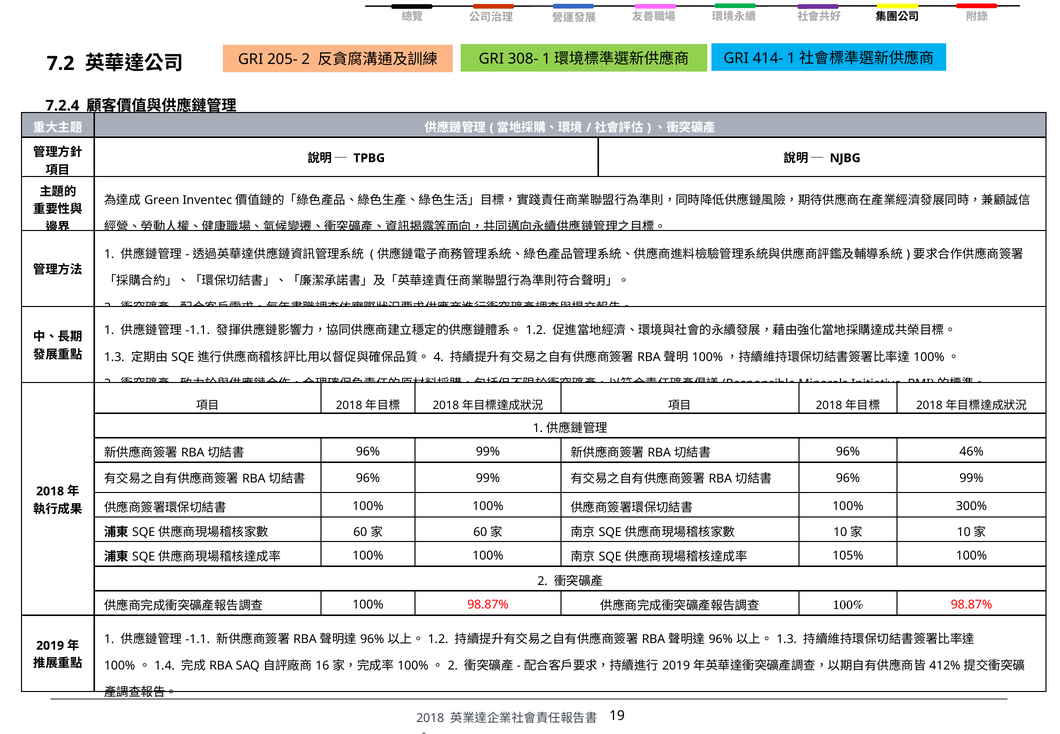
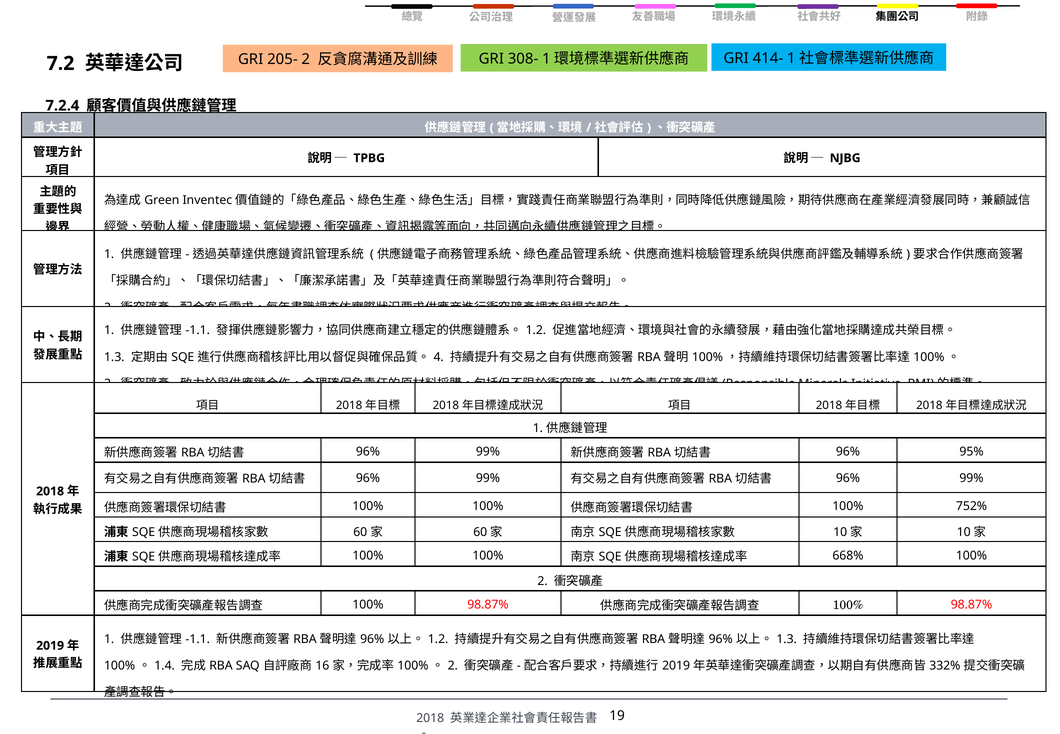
46%: 46% -> 95% (972, 452)
300%: 300% -> 752% (972, 506)
105%: 105% -> 668% (848, 555)
412%: 412% -> 332% (945, 666)
